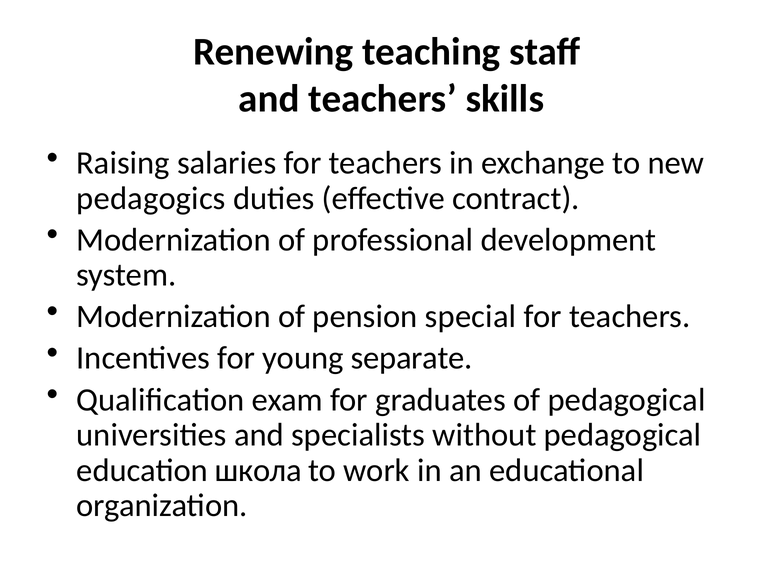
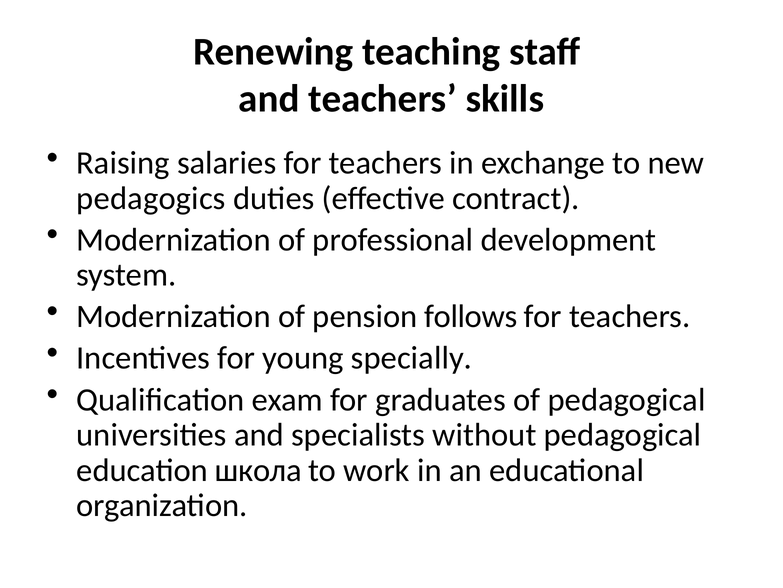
special: special -> follows (471, 316)
separate: separate -> specially (412, 358)
